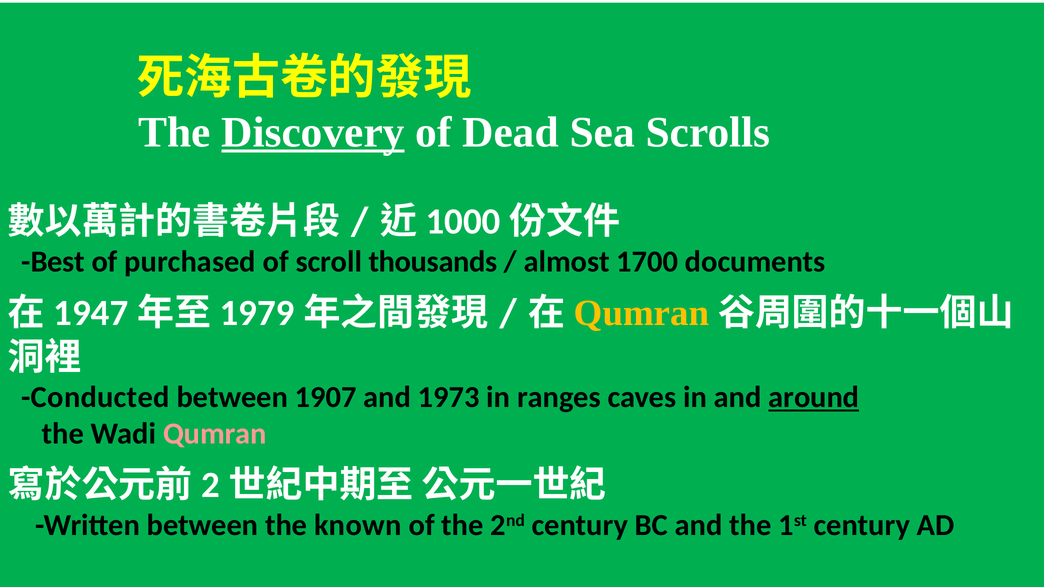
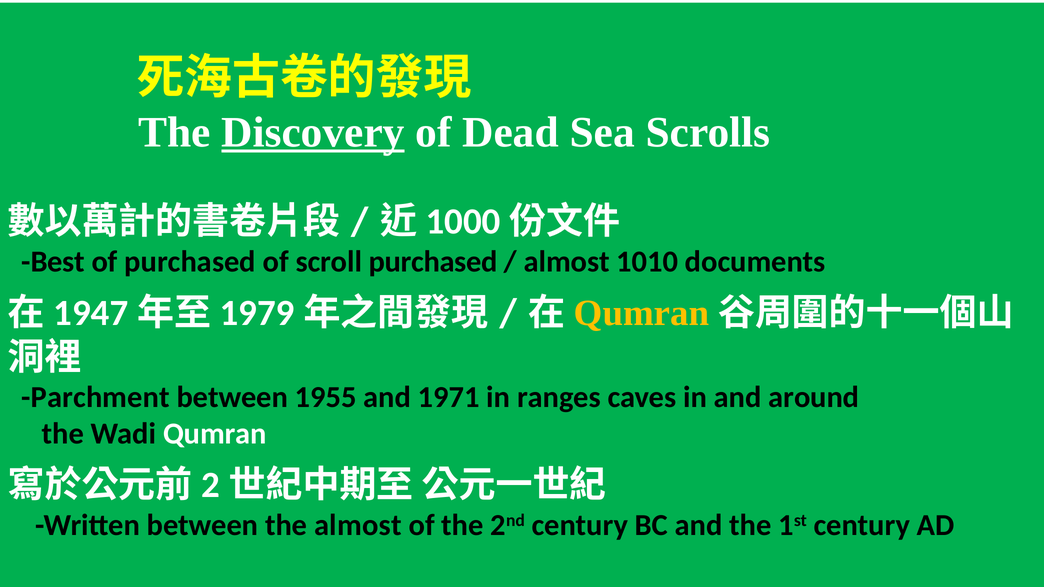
scroll thousands: thousands -> purchased (433, 262)
1700: 1700 -> 1010 (647, 262)
Conducted: Conducted -> Parchment (96, 398)
1907: 1907 -> 1955 (326, 398)
1973: 1973 -> 1971 (449, 398)
around underline: present -> none (814, 398)
Qumran colour: pink -> white (215, 434)
the known: known -> almost (358, 526)
